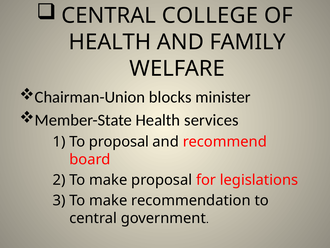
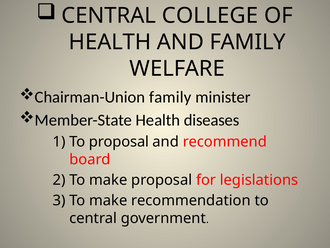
Chairman-Union blocks: blocks -> family (170, 97)
services: services -> diseases (212, 120)
